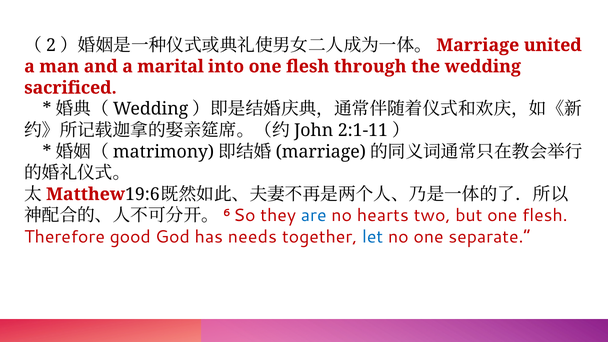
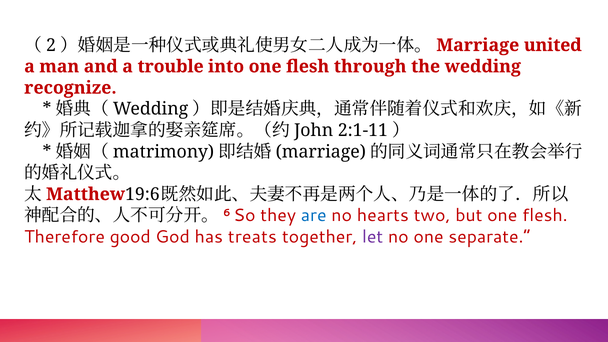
marital: marital -> trouble (171, 66)
sacrificed: sacrificed -> recognize (70, 88)
needs: needs -> treats (252, 237)
let colour: blue -> purple (373, 237)
